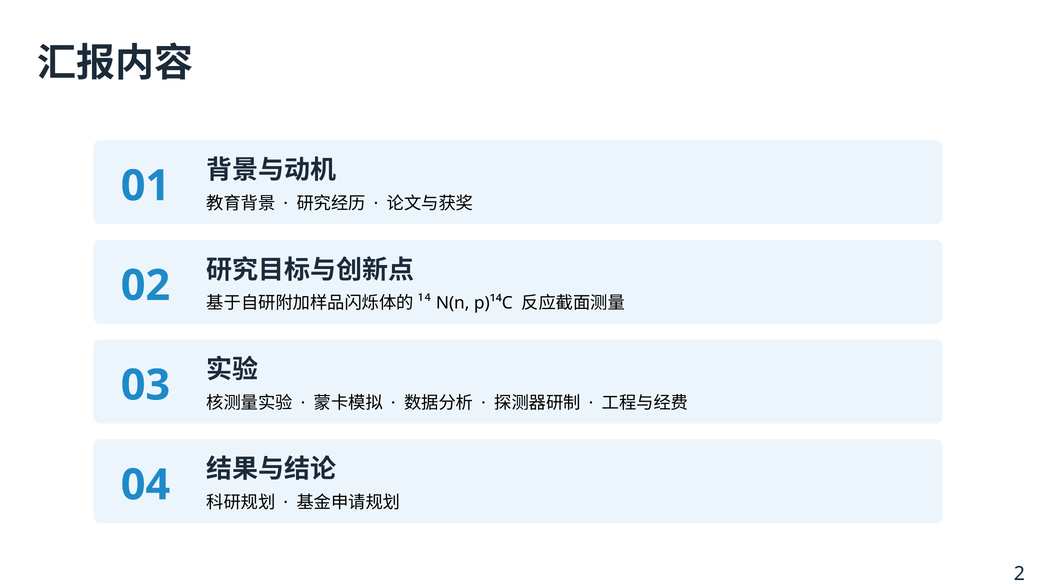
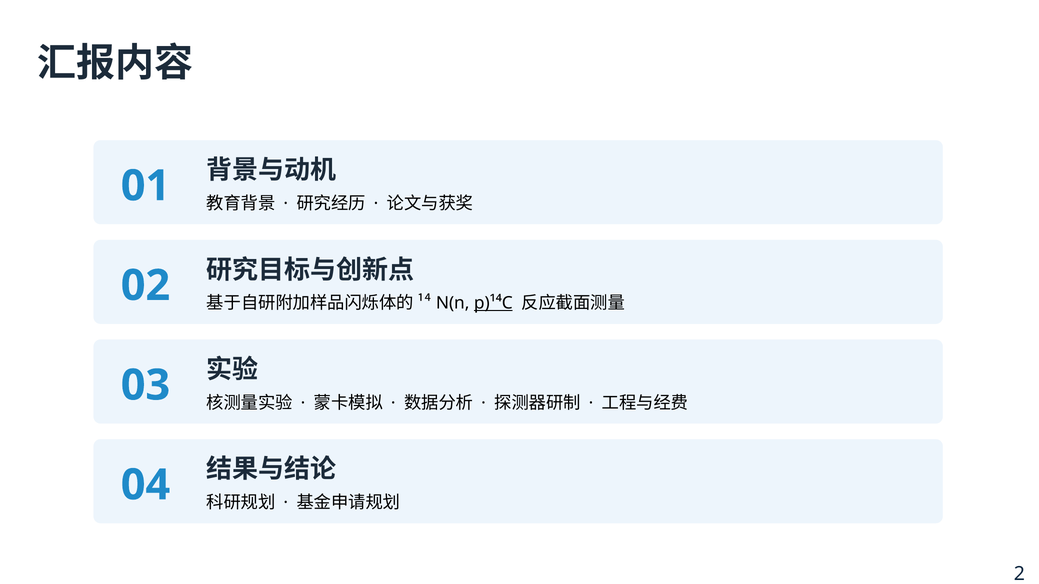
p)¹⁴C underline: none -> present (493, 304)
